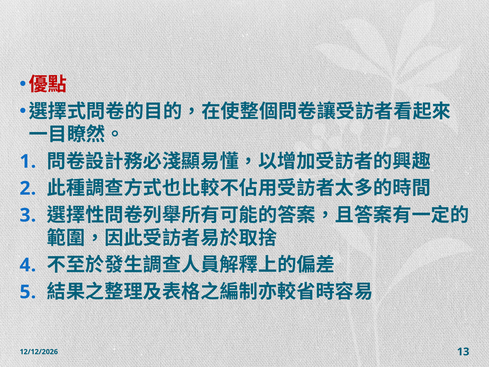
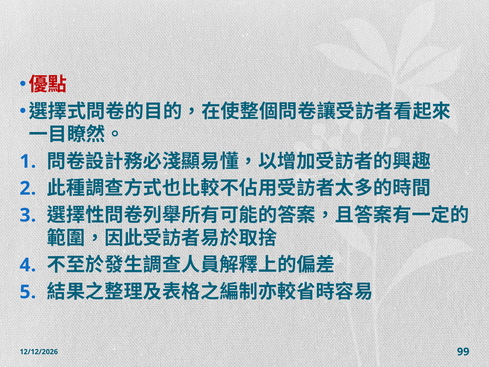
13: 13 -> 99 (463, 352)
